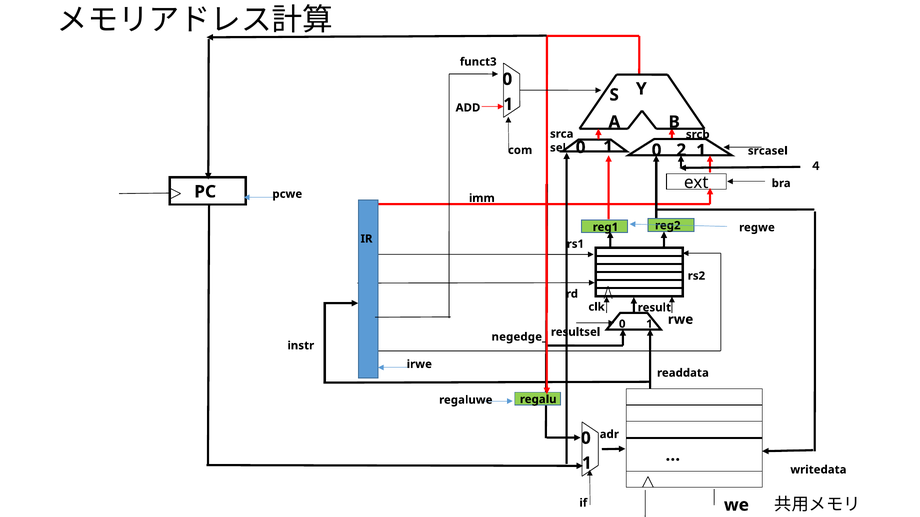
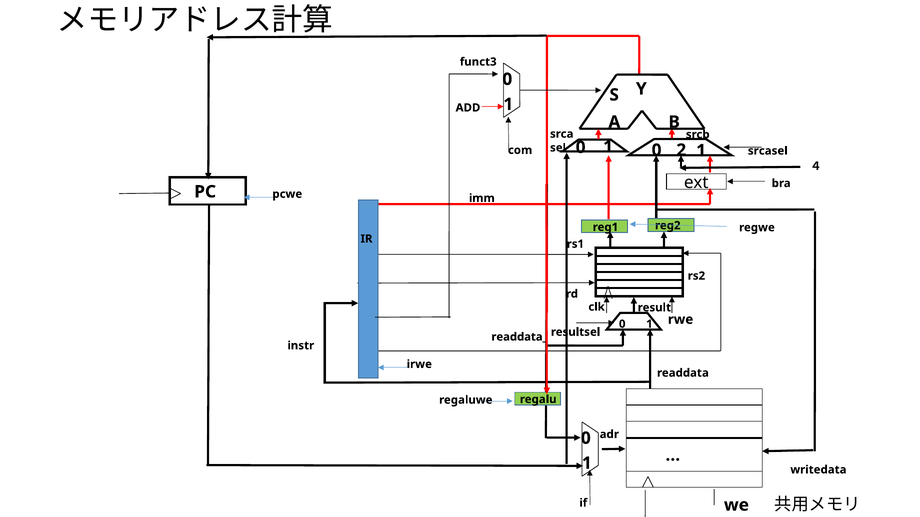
negedge_: negedge_ -> readdata_ (519, 337)
